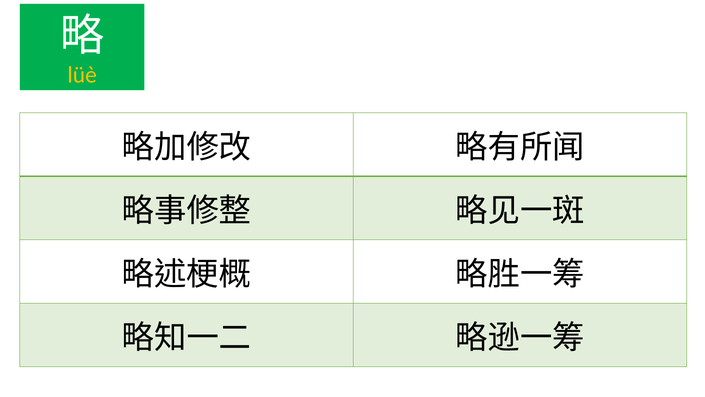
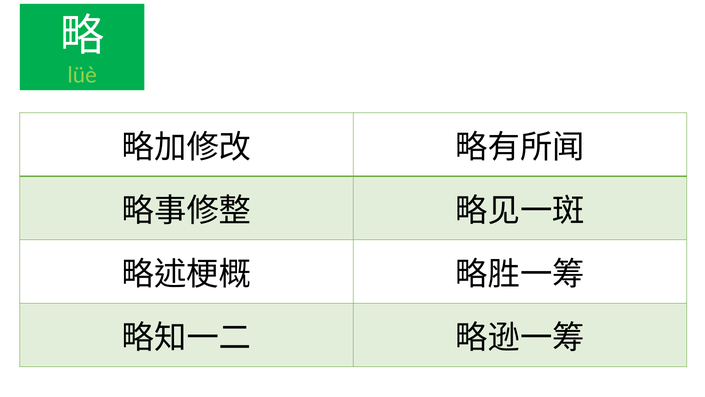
lüè colour: yellow -> light green (82, 75)
